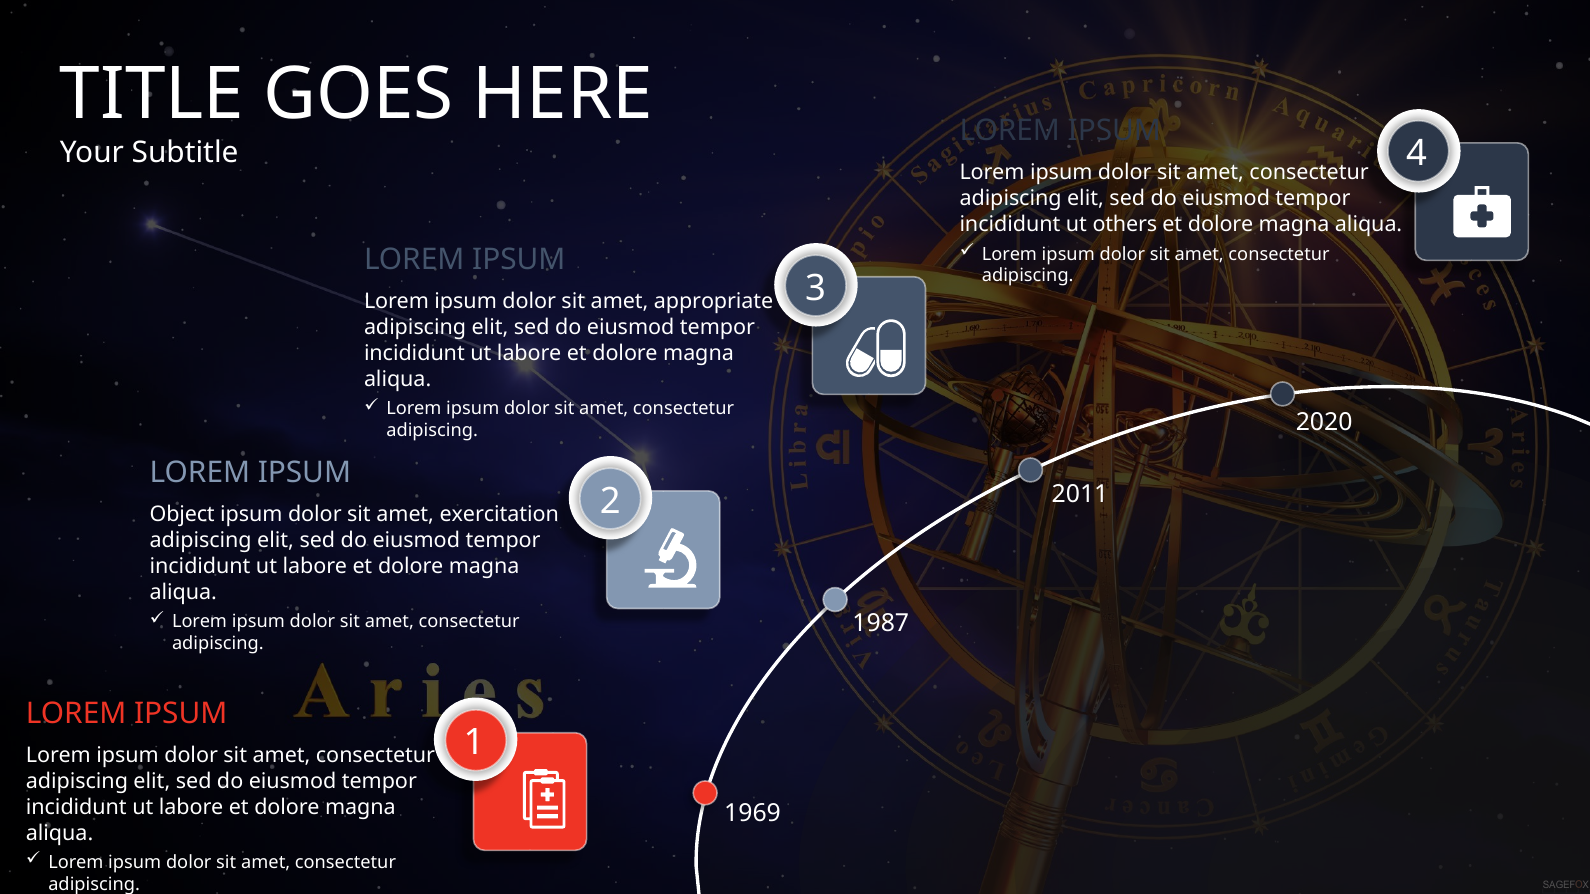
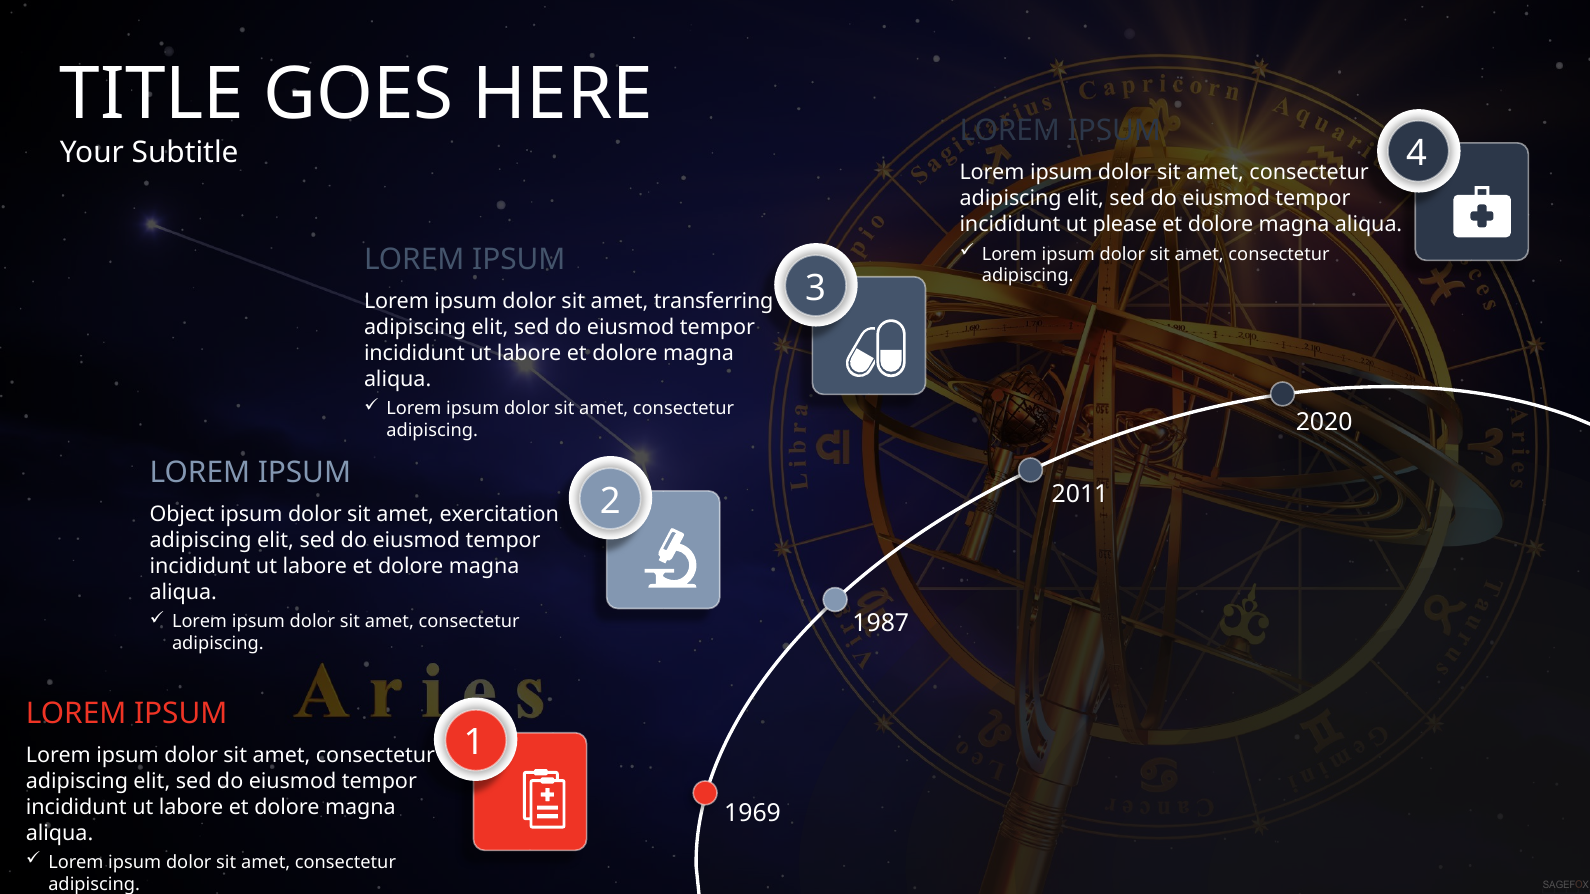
others: others -> please (1125, 225)
appropriate: appropriate -> transferring (714, 302)
